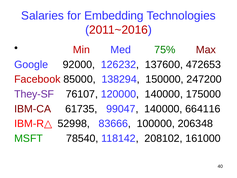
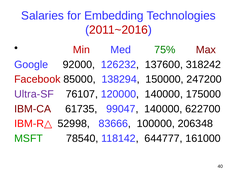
472653: 472653 -> 318242 (203, 64)
They-SF: They-SF -> Ultra-SF (34, 94)
664116: 664116 -> 622700 (203, 109)
208102: 208102 -> 644777 (164, 138)
